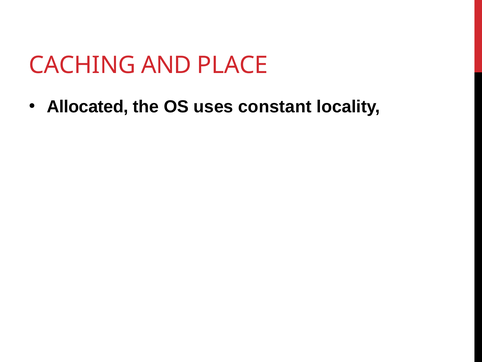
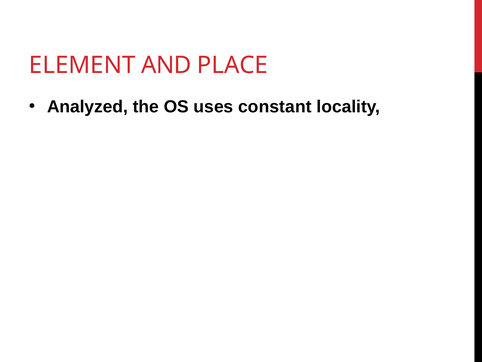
CACHING: CACHING -> ELEMENT (82, 65)
Allocated: Allocated -> Analyzed (87, 106)
